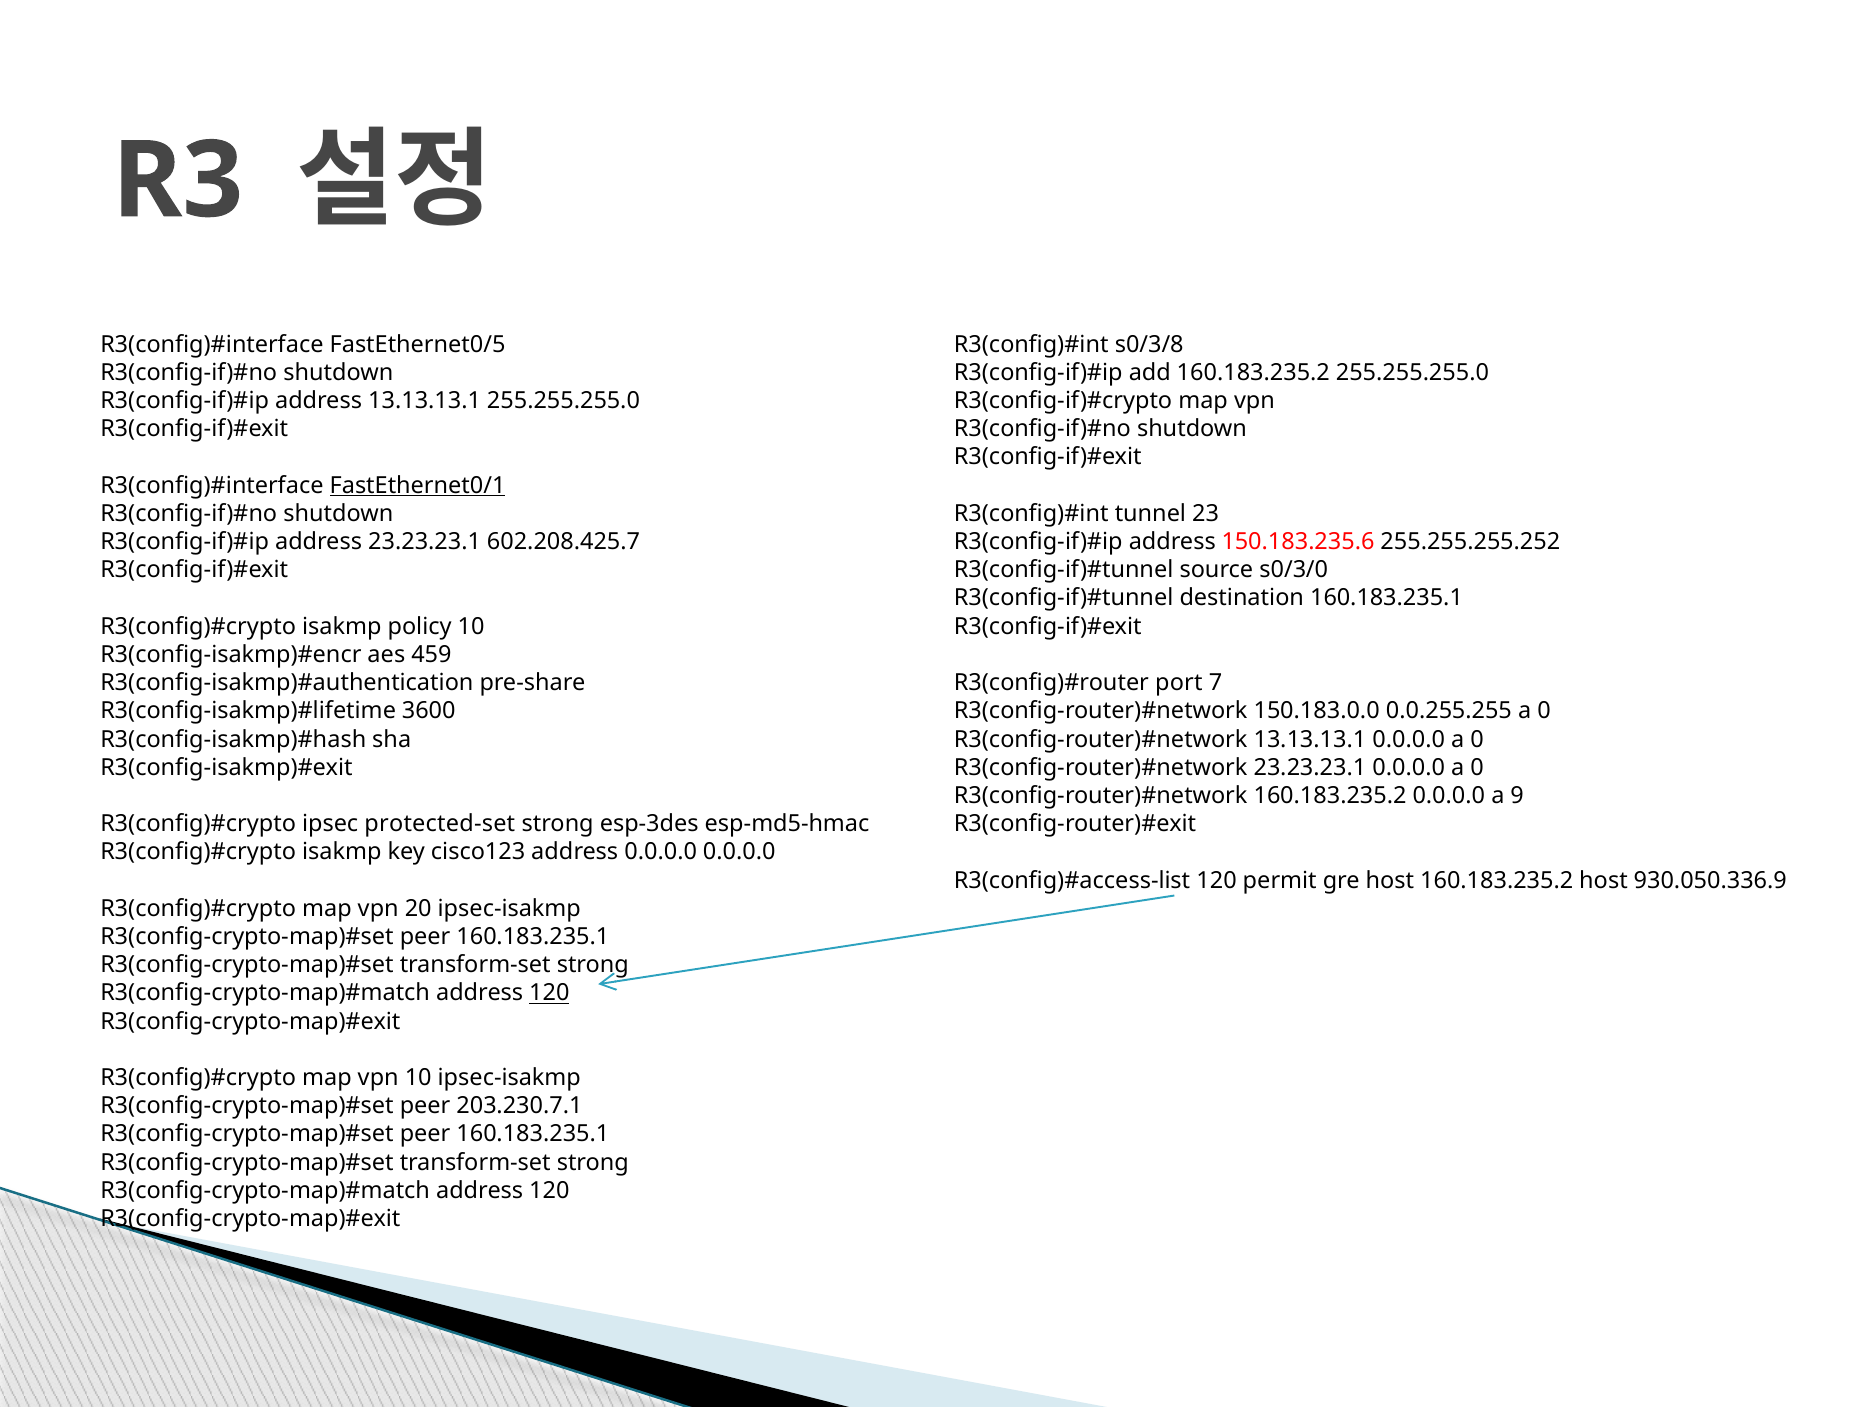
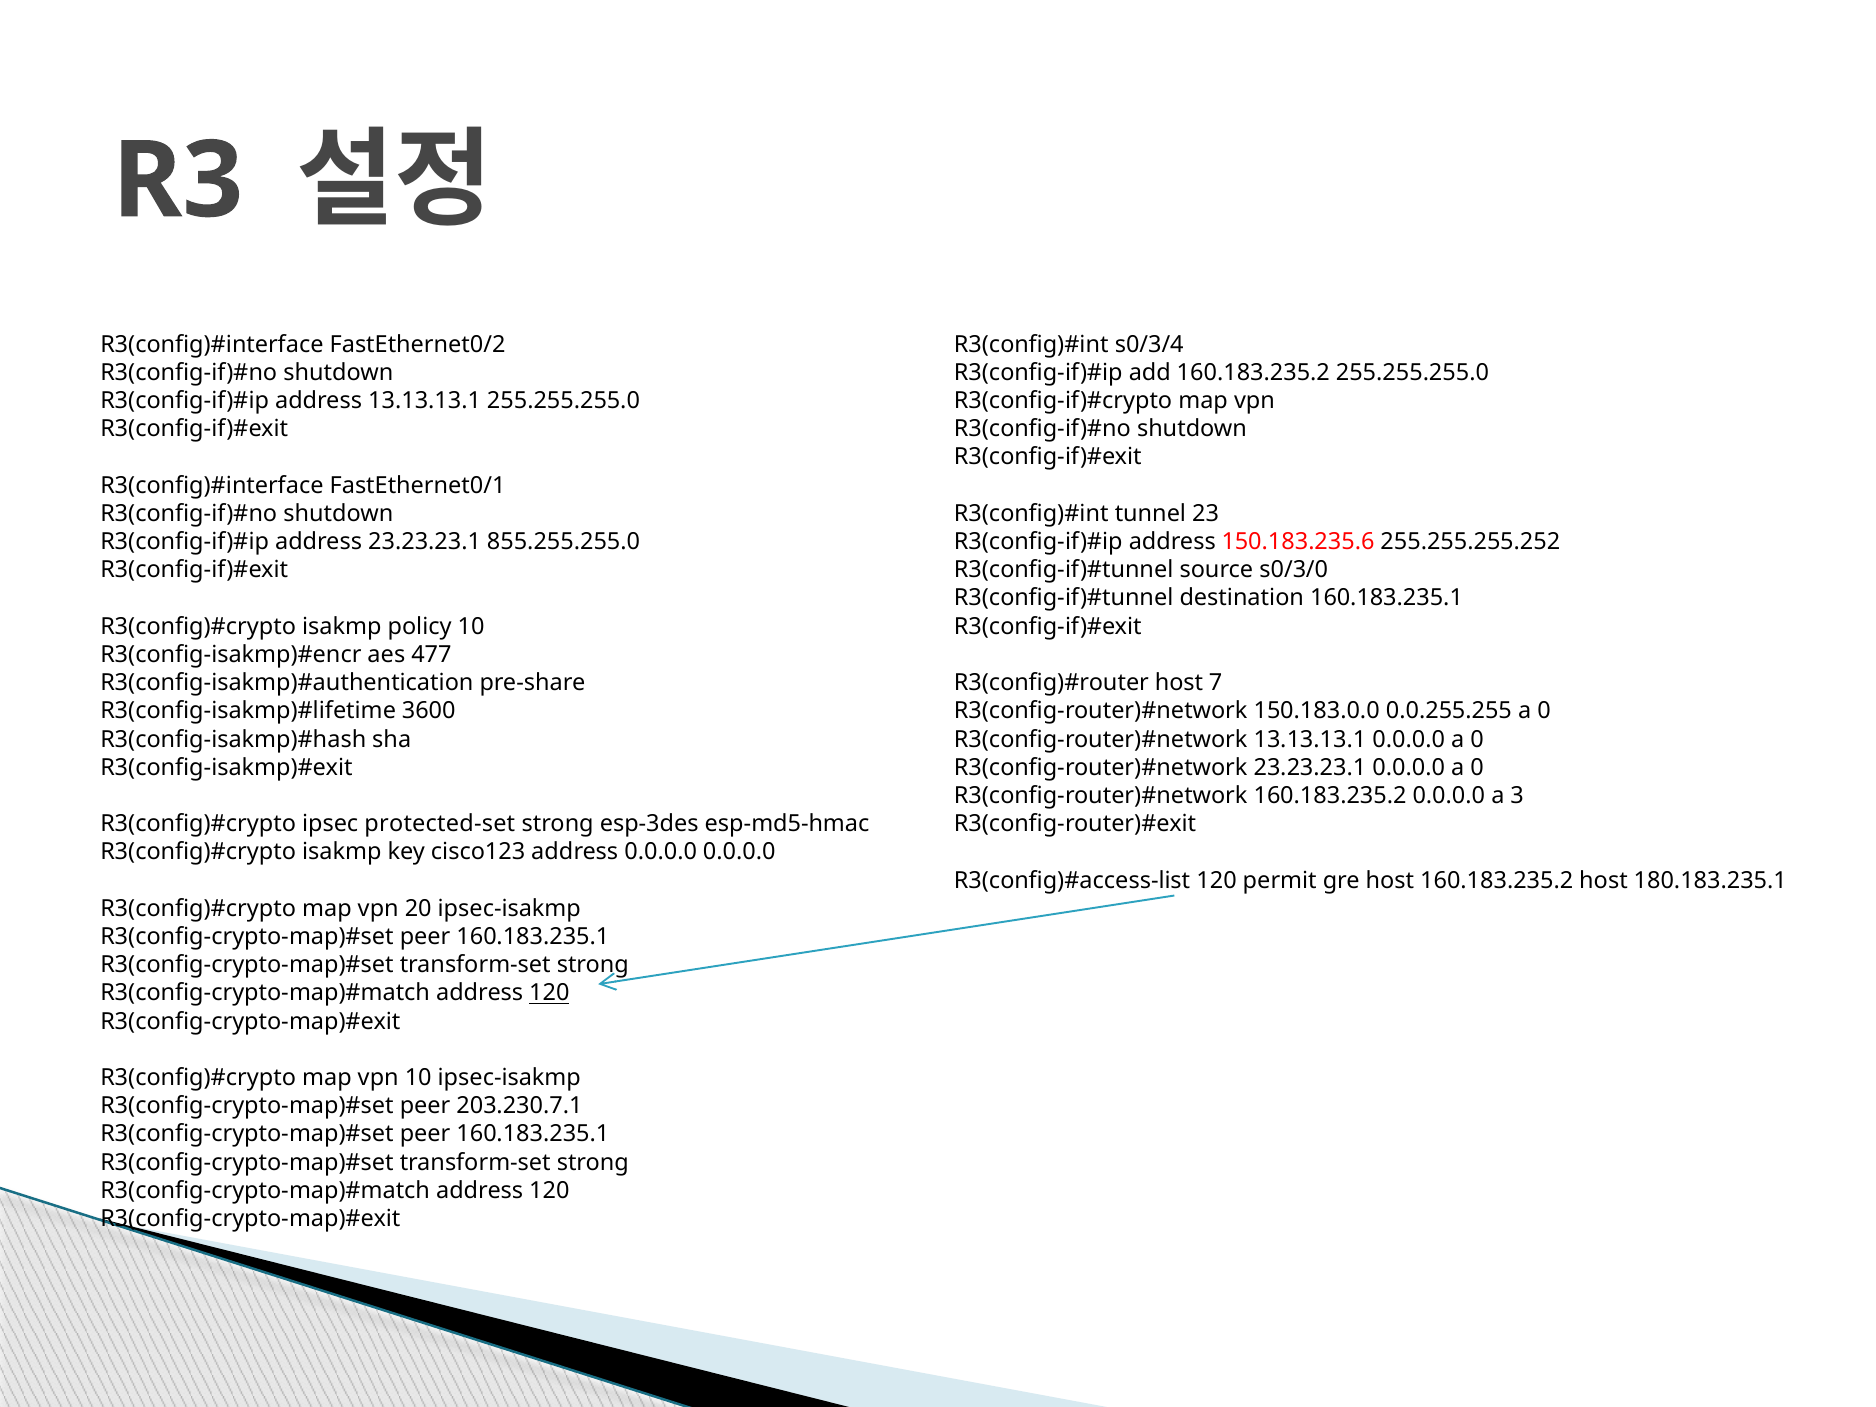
FastEthernet0/5: FastEthernet0/5 -> FastEthernet0/2 (418, 344)
s0/3/8: s0/3/8 -> s0/3/4 (1149, 344)
FastEthernet0/1 underline: present -> none (418, 485)
602.208.425.7: 602.208.425.7 -> 855.255.255.0 (564, 542)
459: 459 -> 477 (431, 655)
port: port -> host (1179, 683)
9: 9 -> 3 (1517, 796)
930.050.336.9: 930.050.336.9 -> 180.183.235.1 (1710, 880)
